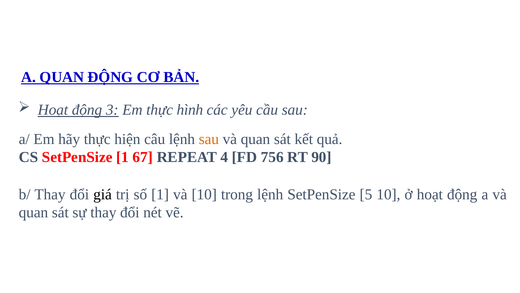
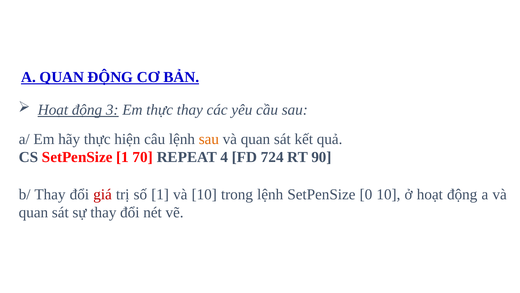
thực hình: hình -> thay (190, 110)
67: 67 -> 70 (143, 157)
756: 756 -> 724 (272, 157)
giá colour: black -> red (103, 194)
5: 5 -> 0 (366, 194)
